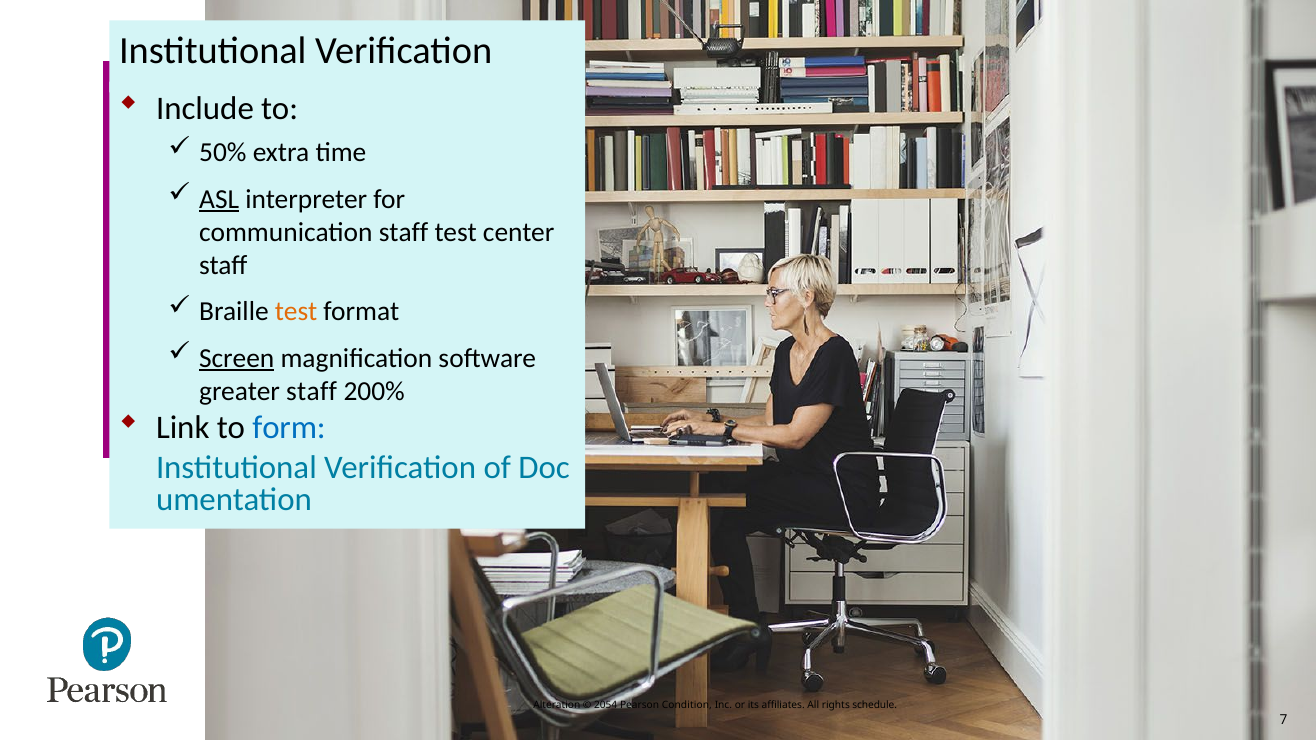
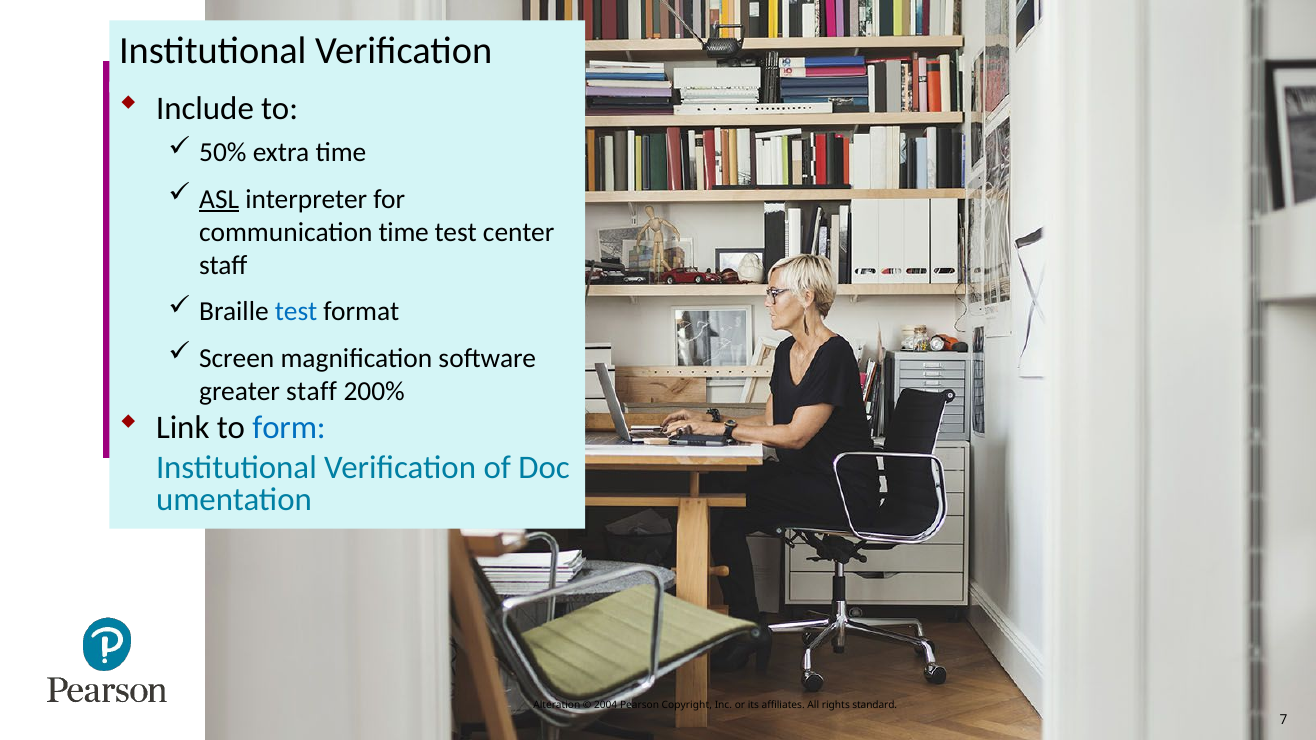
communication staff: staff -> time (404, 232)
test colour: orange -> blue (296, 312)
Screen underline: present -> none (237, 358)
2054: 2054 -> 2004 (606, 706)
Condition: Condition -> Copyright (687, 706)
schedule: schedule -> standard (875, 706)
